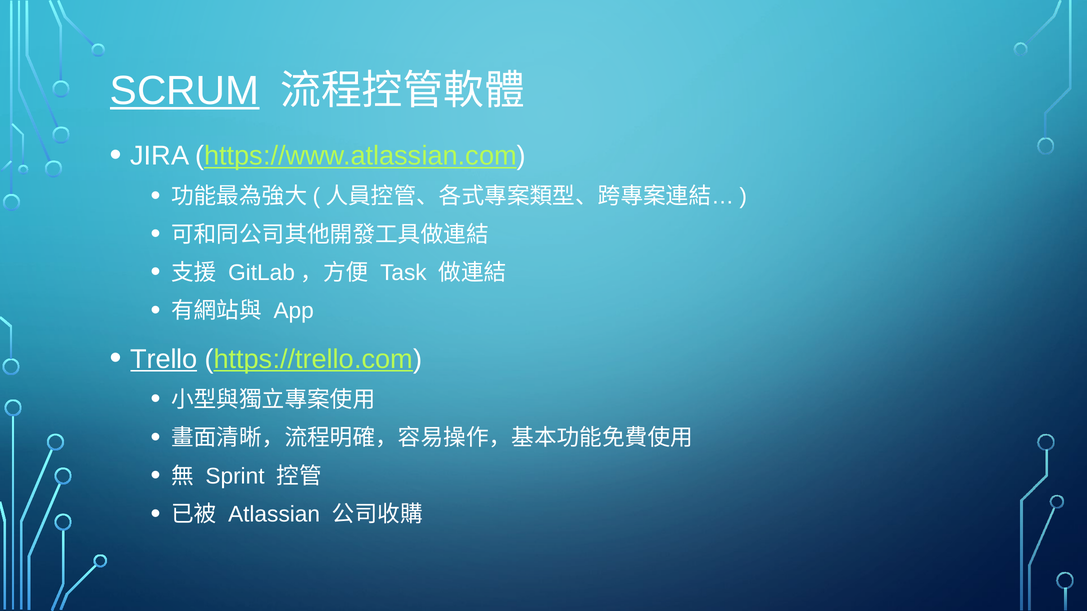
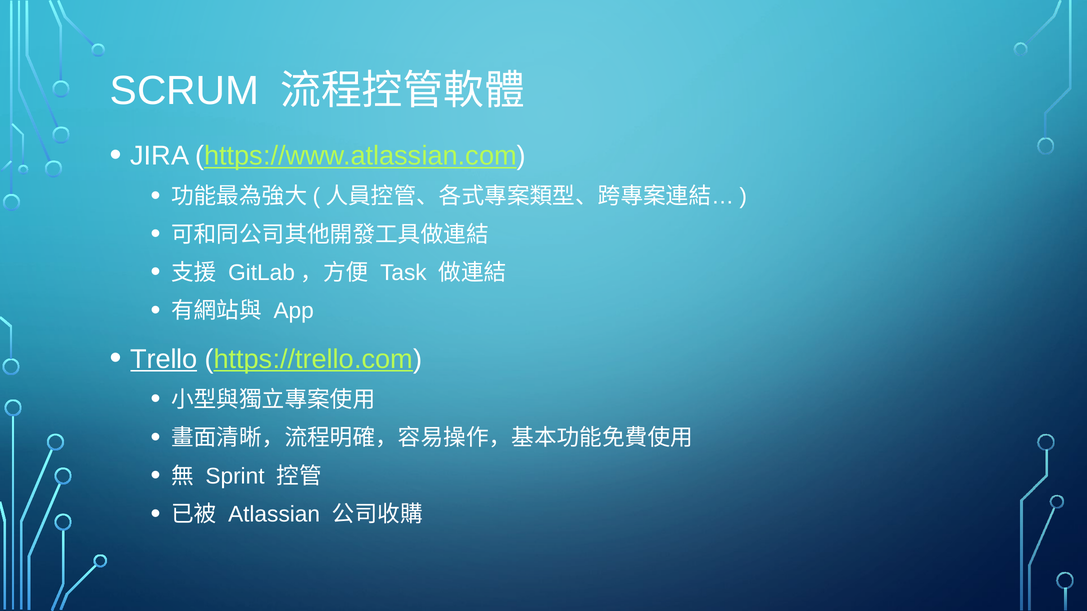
SCRUM underline: present -> none (185, 91)
